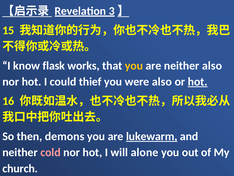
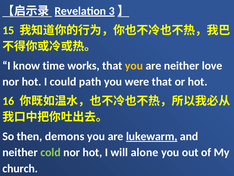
flask: flask -> time (54, 65)
neither also: also -> love (212, 65)
thief: thief -> path (90, 81)
were also: also -> that (162, 81)
hot underline: present -> none (198, 81)
cold colour: pink -> light green (50, 152)
